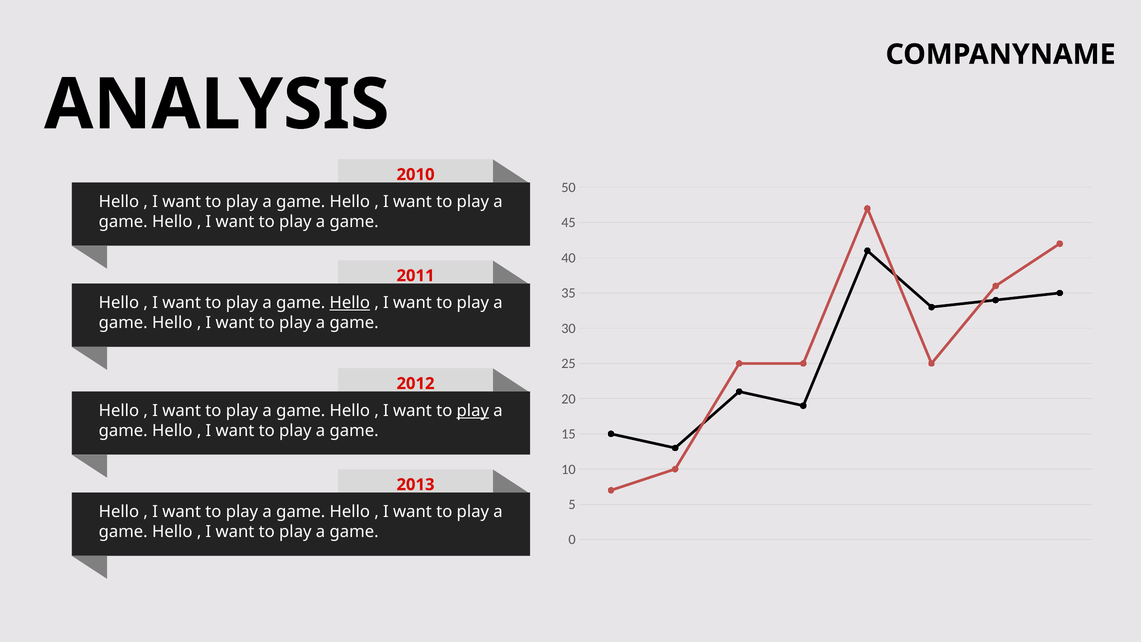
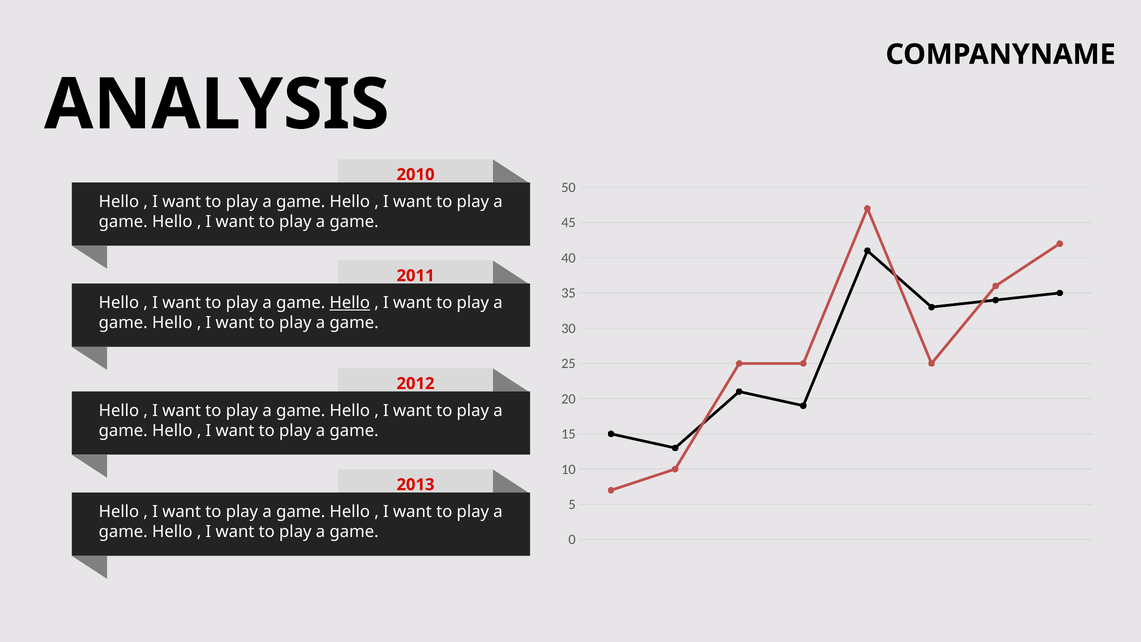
play underline: present -> none (473, 411)
